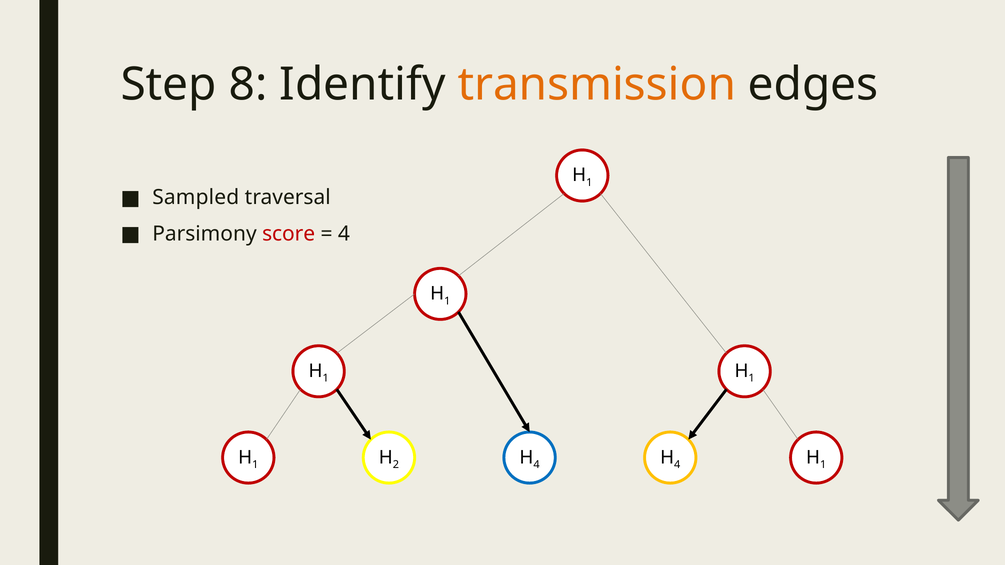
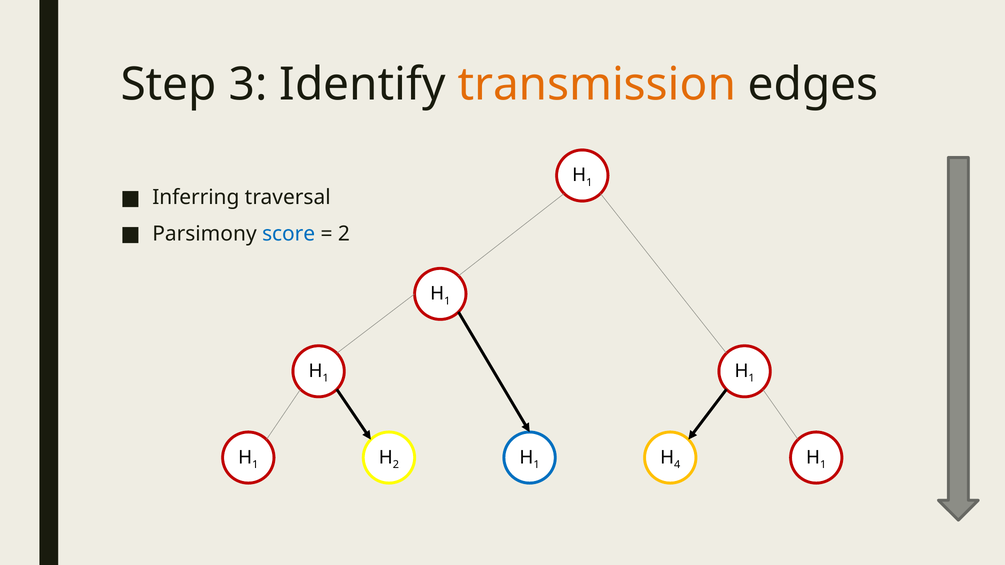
8: 8 -> 3 (248, 84)
Sampled: Sampled -> Inferring (196, 198)
score colour: red -> blue (289, 234)
4: 4 -> 2 (344, 234)
4: 4 -> 1 (537, 465)
